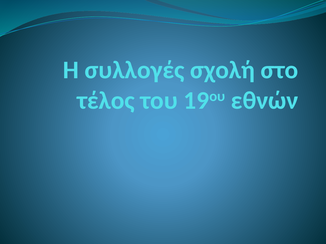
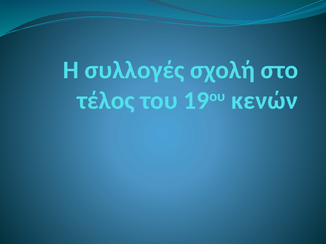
εθνών: εθνών -> κενών (264, 101)
